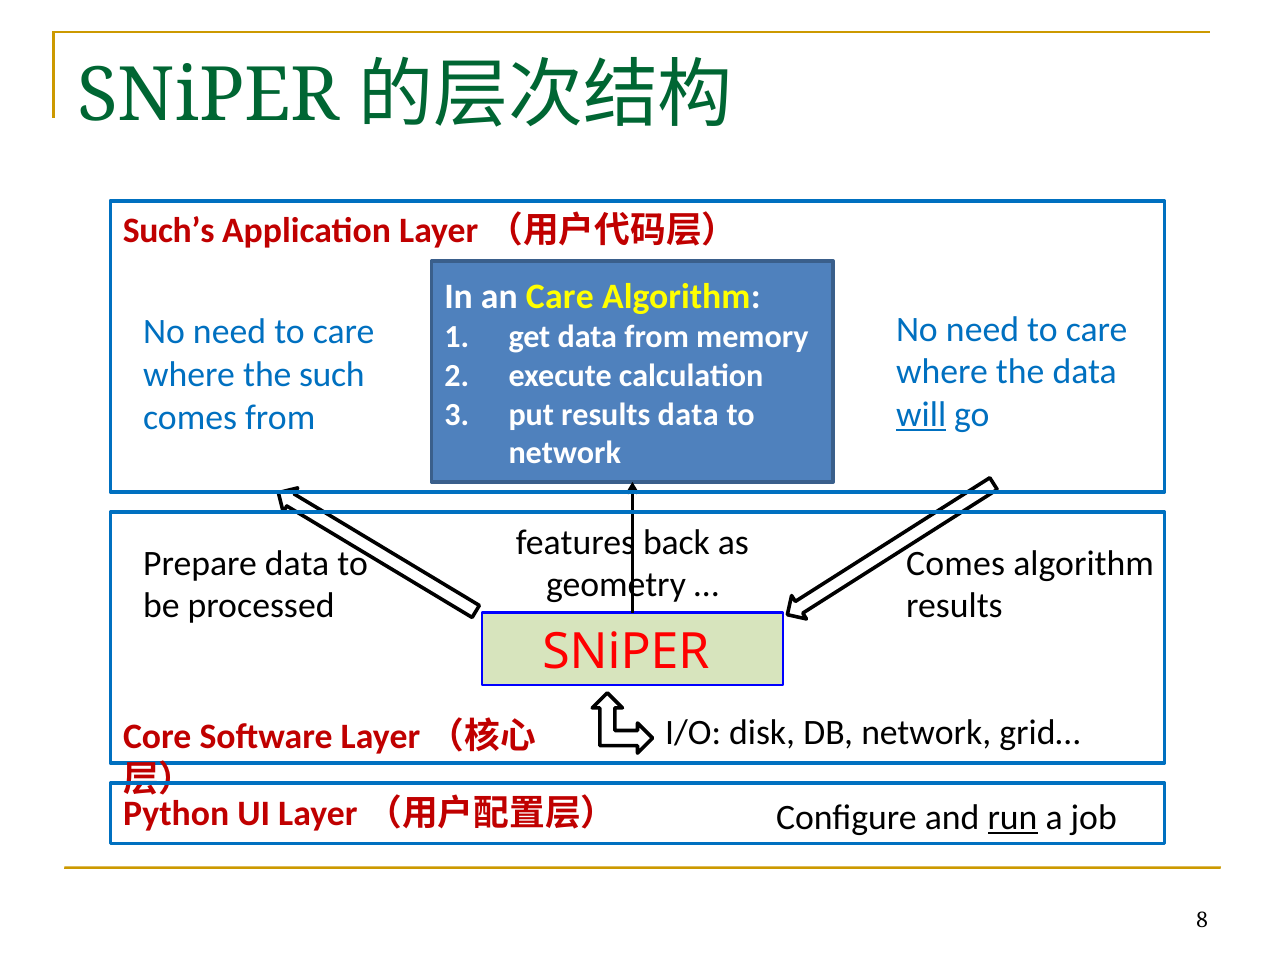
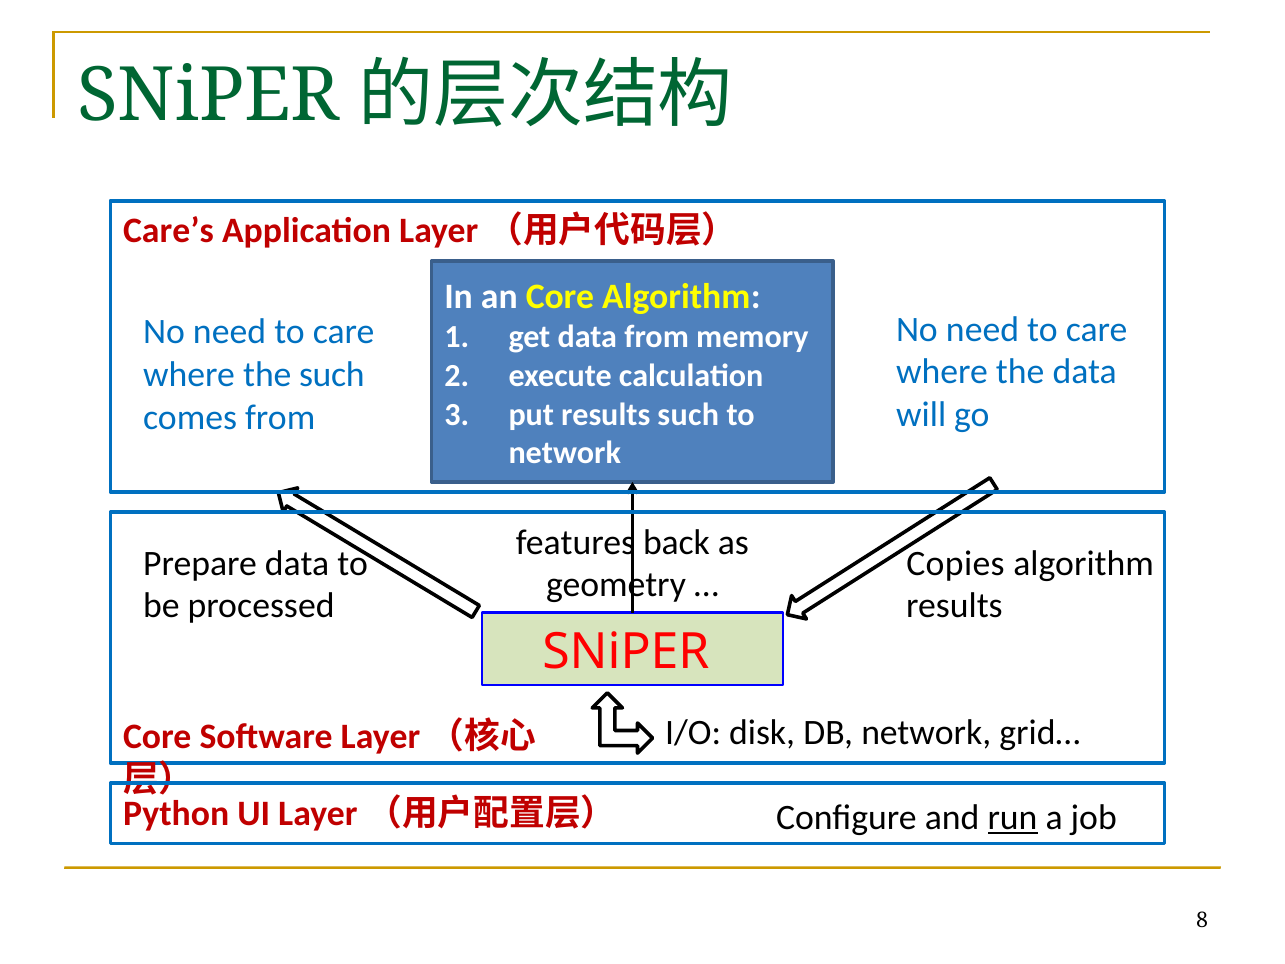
Such’s: Such’s -> Care’s (168, 231)
an Care: Care -> Core (560, 297)
will underline: present -> none (921, 415)
results data: data -> such (688, 414)
Comes: Comes -> Copies (955, 563)
